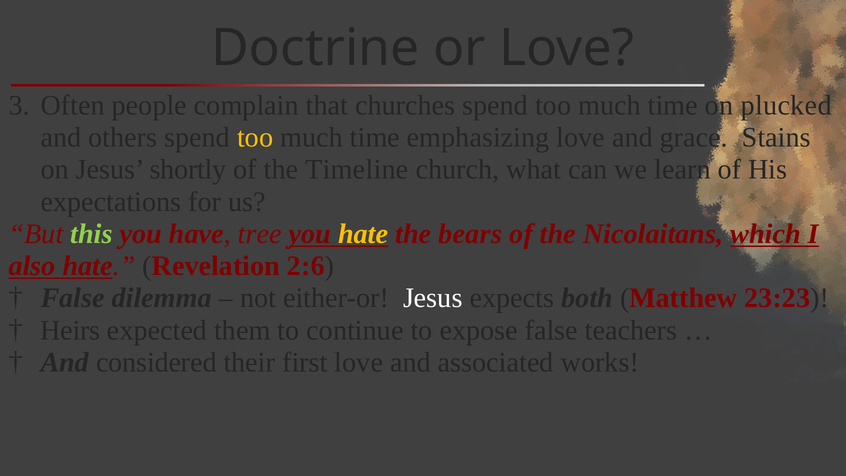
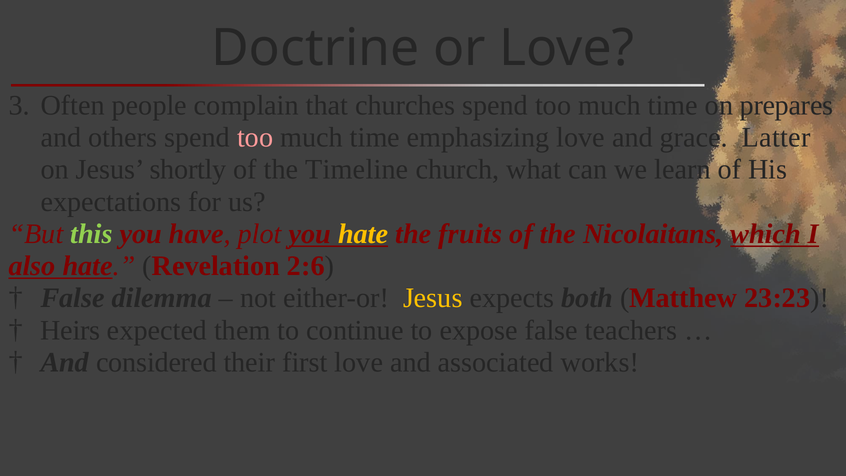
plucked: plucked -> prepares (787, 105)
too colour: yellow -> pink (255, 137)
Stains: Stains -> Latter (776, 137)
tree: tree -> plot (260, 234)
bears: bears -> fruits (470, 234)
Jesus colour: white -> yellow (433, 298)
